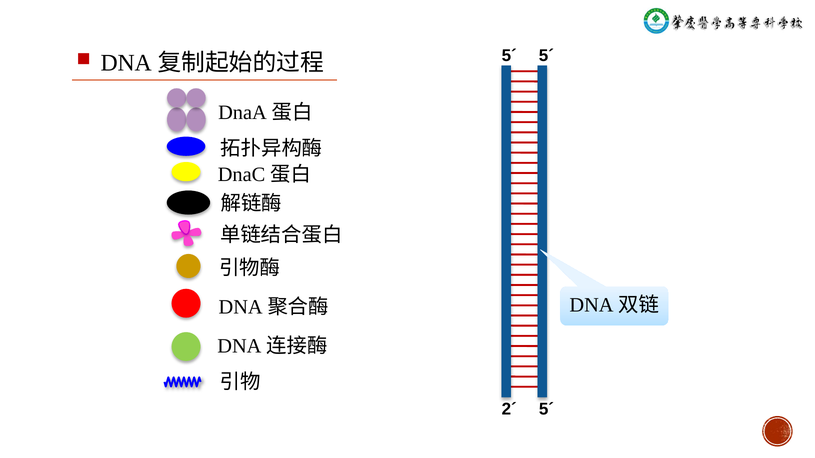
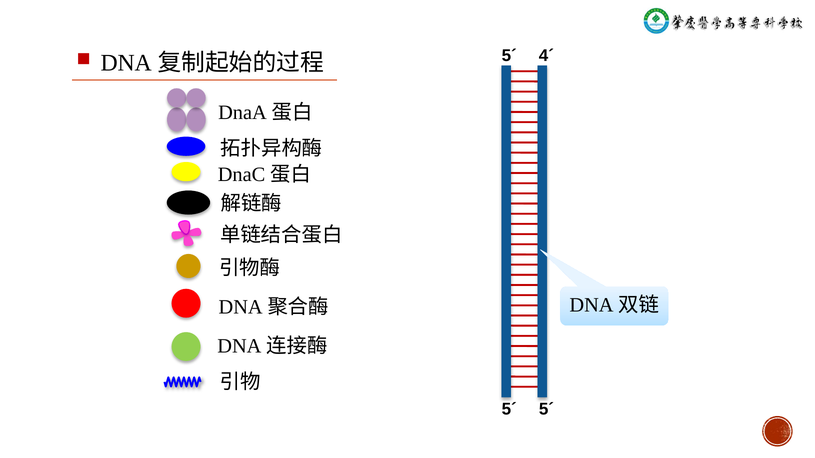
5´: 5´ -> 4´ (546, 56)
2´: 2´ -> 5´ (509, 409)
